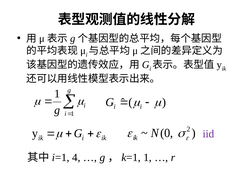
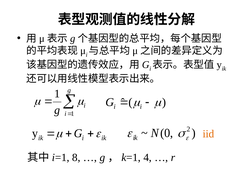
iid colour: purple -> orange (208, 134)
4: 4 -> 8 (76, 158)
1: 1 -> 4 (148, 158)
